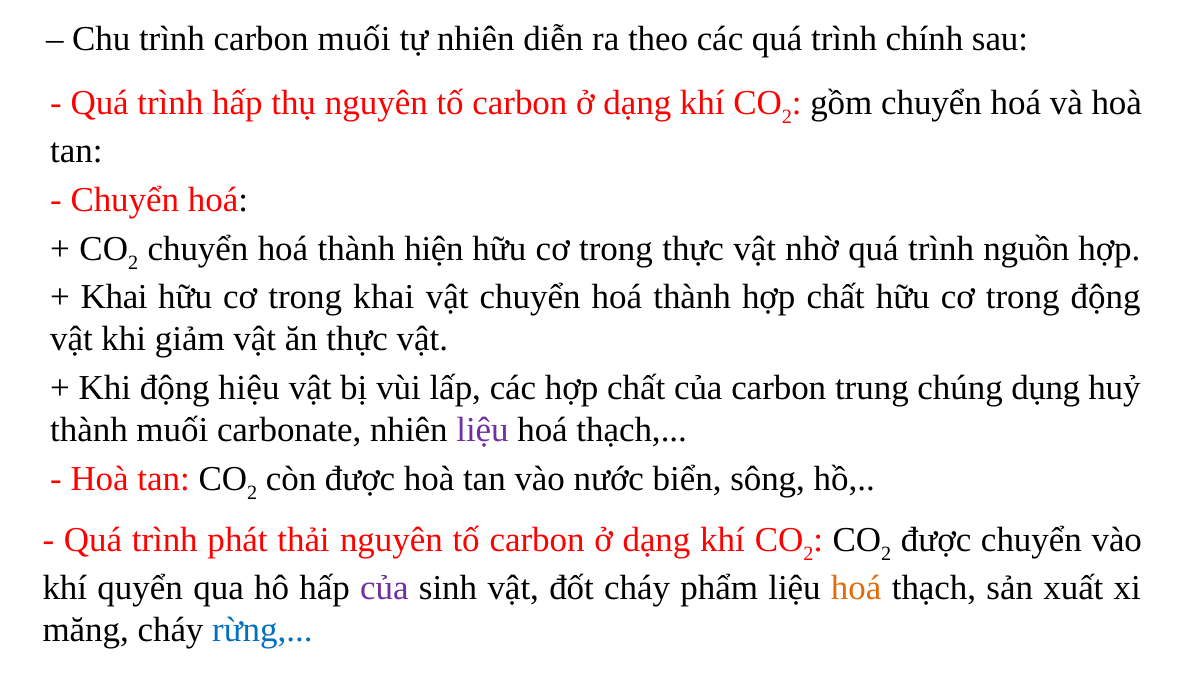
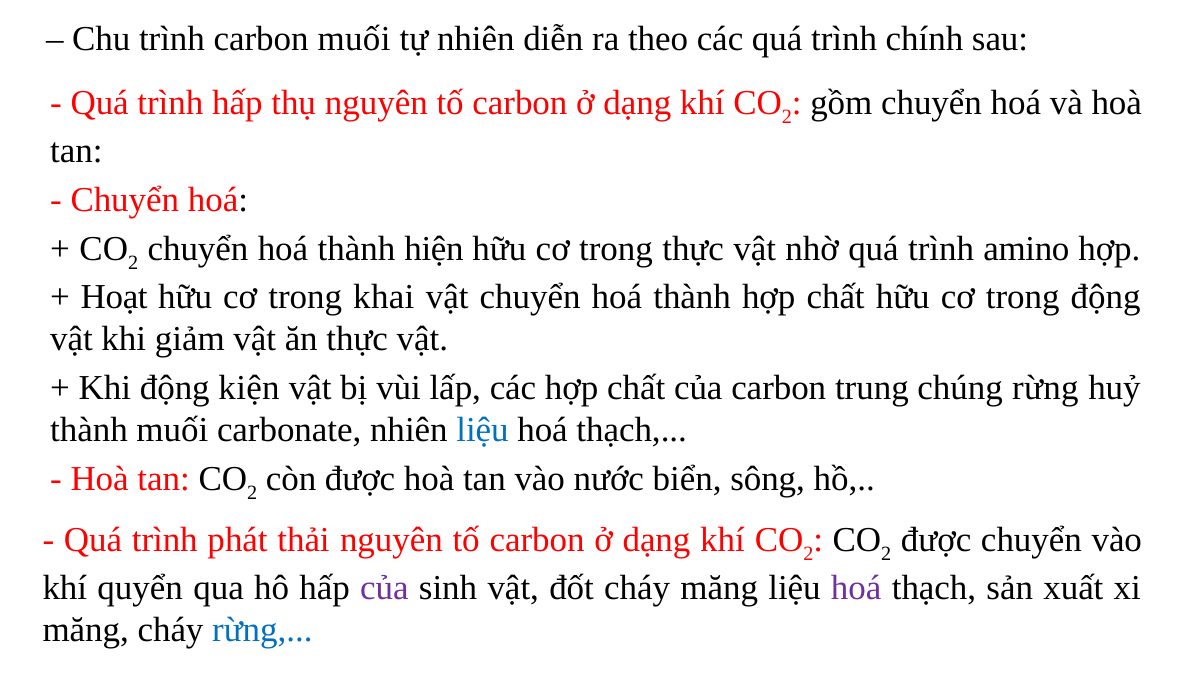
nguồn: nguồn -> amino (1026, 249)
Khai: Khai -> Hoạt (114, 297)
hiệu: hiệu -> kiện (249, 388)
chúng dụng: dụng -> rừng (1045, 388)
liệu colour: purple -> blue (482, 430)
cháy phẩm: phẩm -> măng (719, 588)
hoá colour: orange -> purple (856, 588)
